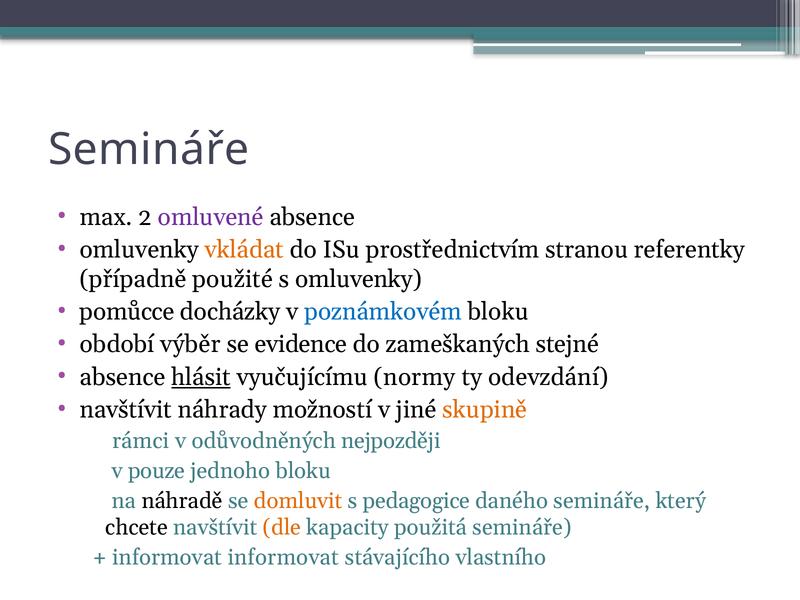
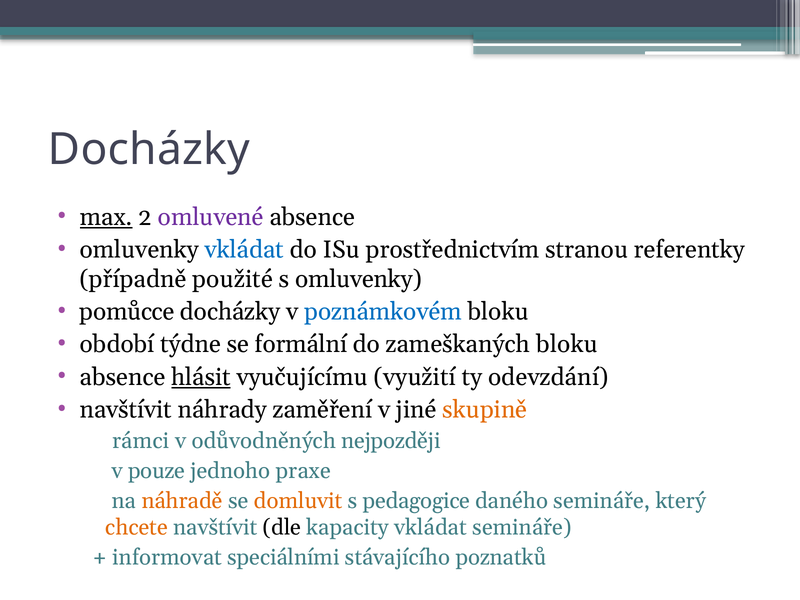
Semináře: Semináře -> Docházky (149, 150)
max underline: none -> present (106, 217)
vkládat colour: orange -> blue (244, 250)
výběr: výběr -> týdne (191, 344)
evidence: evidence -> formální (301, 344)
zameškaných stejné: stejné -> bloku (567, 344)
normy: normy -> využití (415, 377)
možností: možností -> zaměření (322, 410)
jednoho bloku: bloku -> praxe (303, 471)
náhradě colour: black -> orange (182, 501)
chcete colour: black -> orange (137, 528)
dle colour: orange -> black (282, 528)
kapacity použitá: použitá -> vkládat (431, 528)
informovat informovat: informovat -> speciálními (283, 558)
vlastního: vlastního -> poznatků (501, 558)
